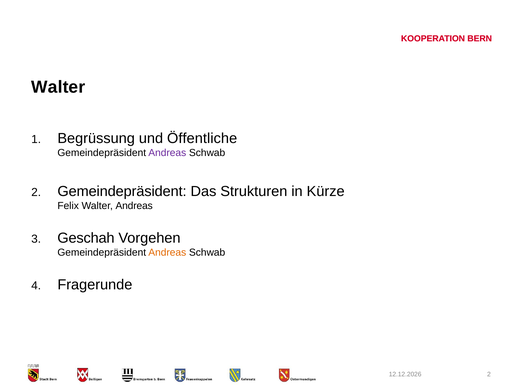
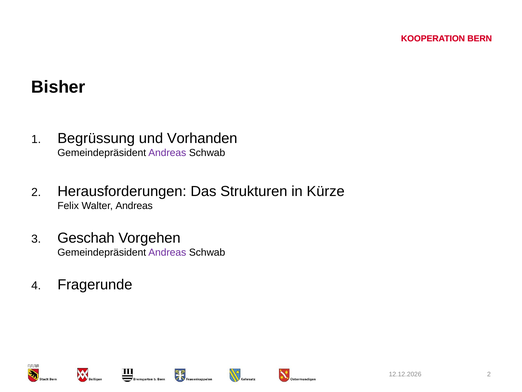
Walter: Walter -> Bisher (58, 87)
Öffentliche: Öffentliche -> Vorhanden (202, 138)
2 Gemeindepräsident: Gemeindepräsident -> Herausforderungen (122, 191)
Andreas colour: orange -> purple (167, 252)
